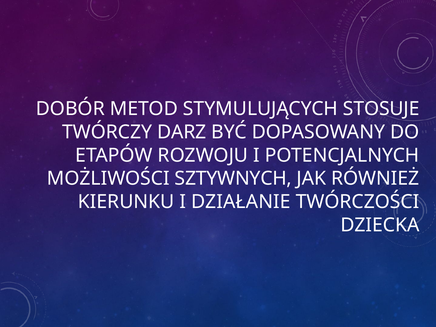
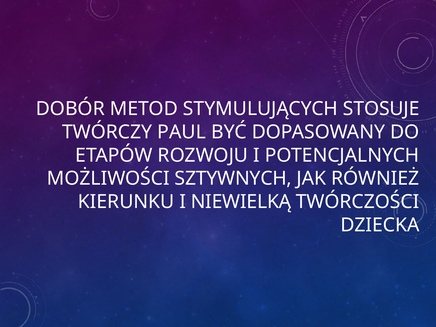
DARZ: DARZ -> PAUL (182, 132)
DZIAŁANIE: DZIAŁANIE -> NIEWIELKĄ (241, 202)
